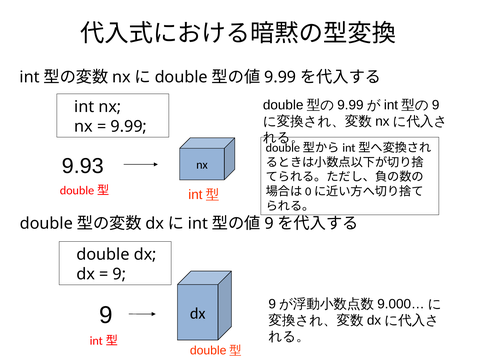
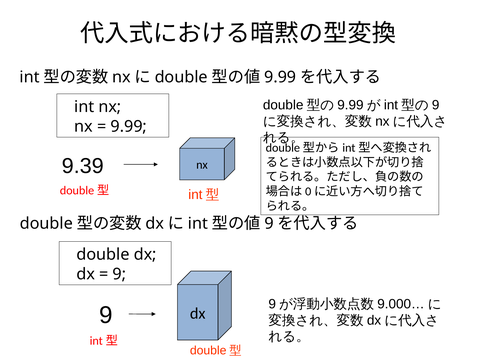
9.93: 9.93 -> 9.39 (83, 166)
